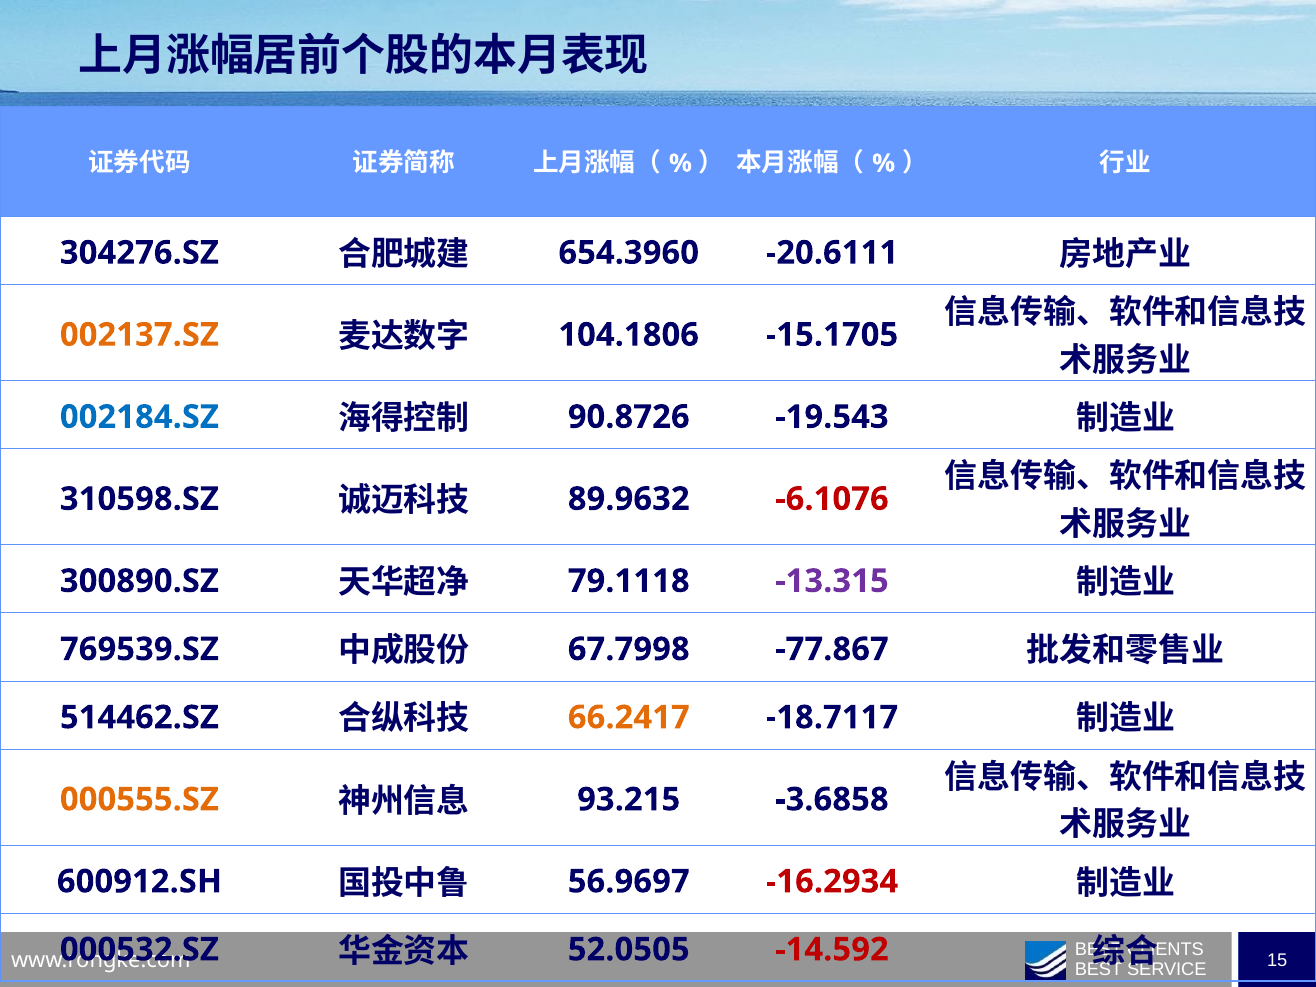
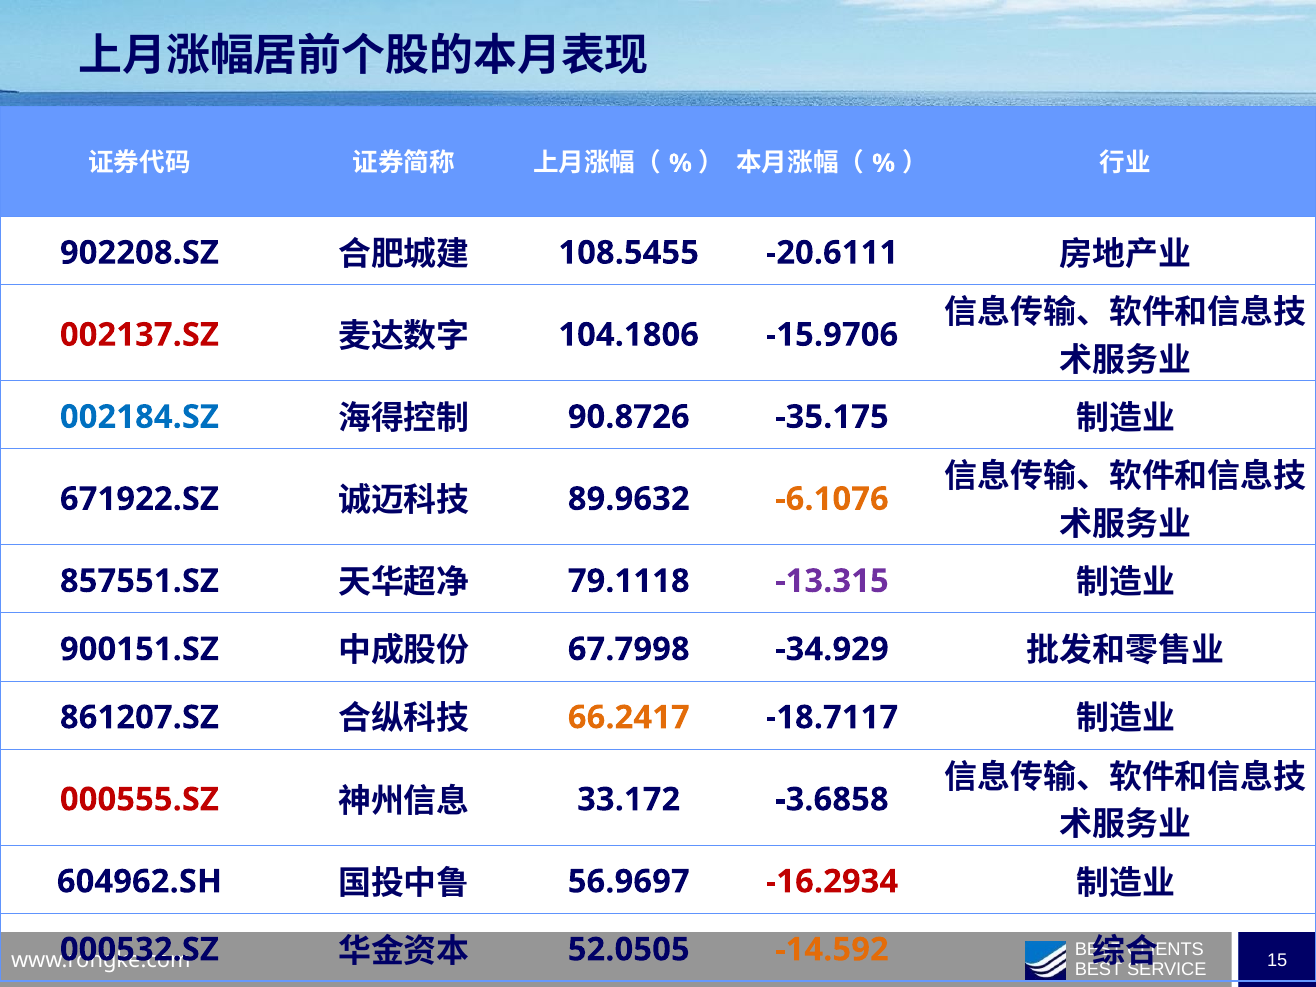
304276.SZ: 304276.SZ -> 902208.SZ (139, 253)
654.3960: 654.3960 -> 108.5455 (629, 253)
002137.SZ colour: orange -> red (139, 335)
-15.1705: -15.1705 -> -15.9706 (832, 335)
-19.543: -19.543 -> -35.175 (832, 417)
310598.SZ: 310598.SZ -> 671922.SZ (139, 499)
-6.1076 colour: red -> orange (832, 499)
300890.SZ: 300890.SZ -> 857551.SZ (139, 581)
769539.SZ: 769539.SZ -> 900151.SZ (139, 649)
-77.867: -77.867 -> -34.929 (832, 649)
514462.SZ: 514462.SZ -> 861207.SZ (139, 717)
000555.SZ colour: orange -> red (139, 799)
93.215: 93.215 -> 33.172 (629, 799)
600912.SH: 600912.SH -> 604962.SH (139, 882)
-14.592 colour: red -> orange (832, 950)
